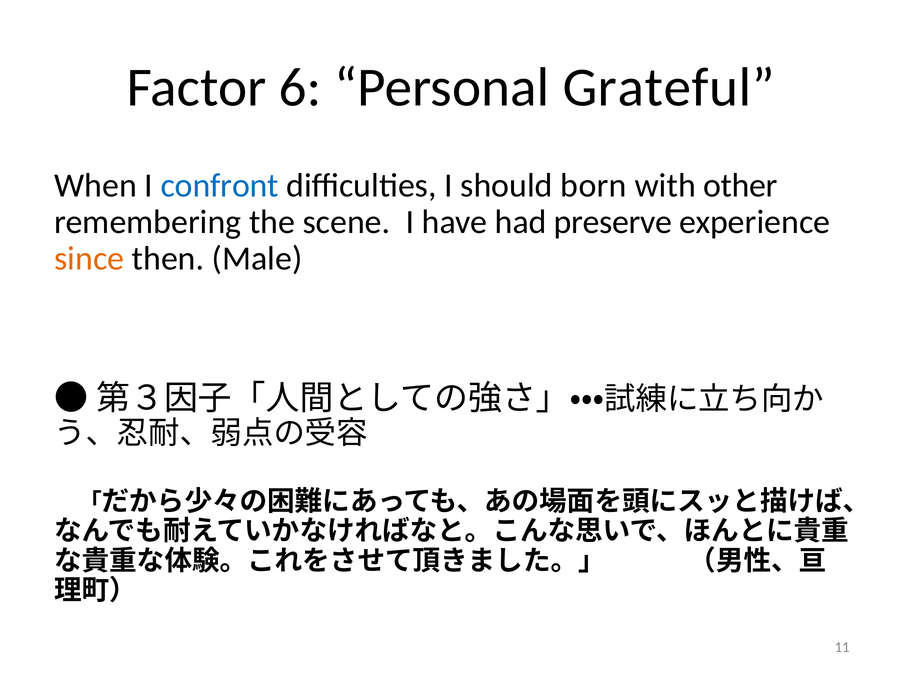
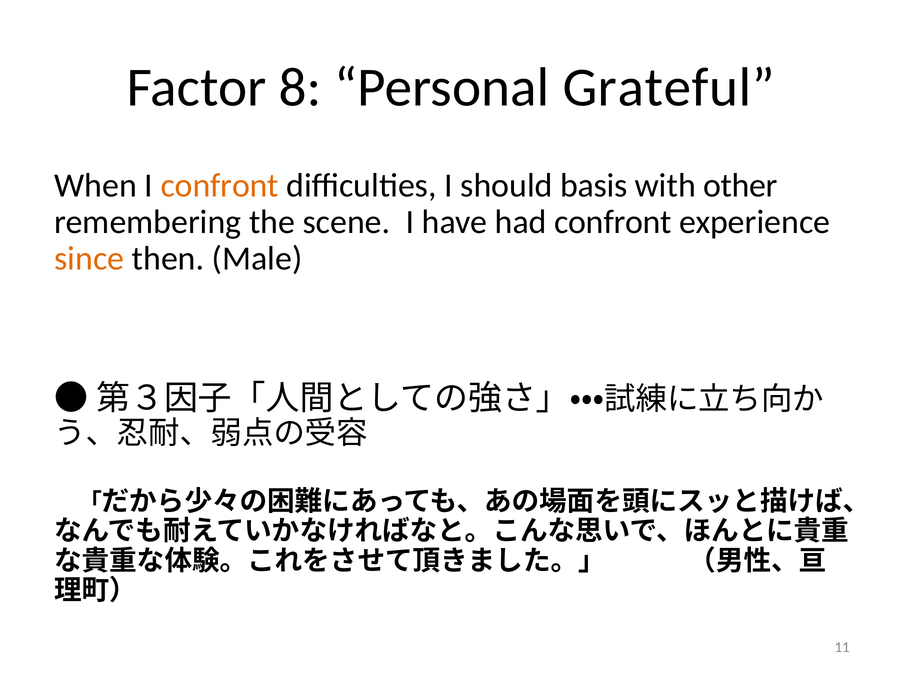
6: 6 -> 8 (300, 88)
confront colour: blue -> orange (220, 185)
born: born -> basis (594, 185)
had preserve: preserve -> confront (613, 222)
